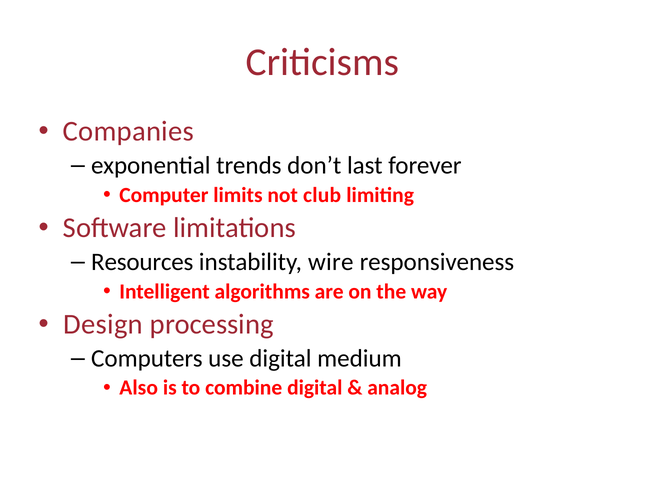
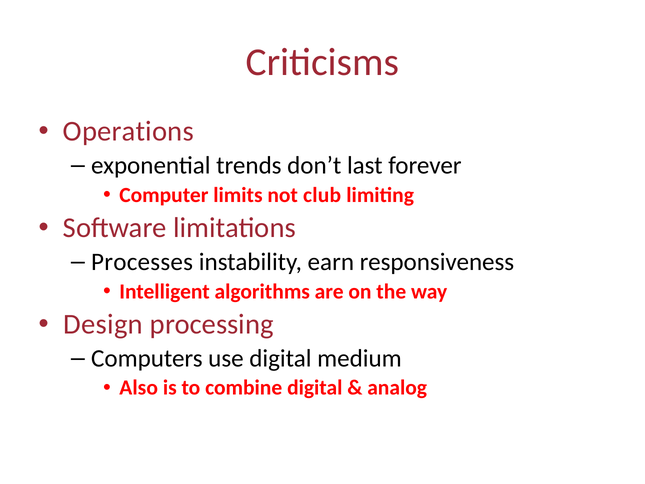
Companies: Companies -> Operations (128, 131)
Resources: Resources -> Processes (142, 262)
wire: wire -> earn (331, 262)
